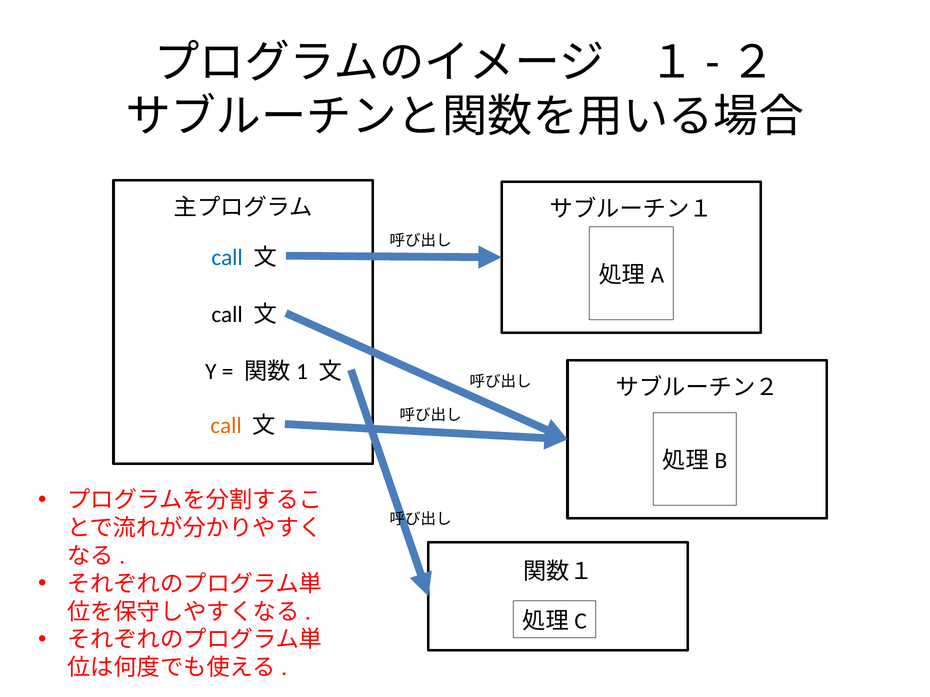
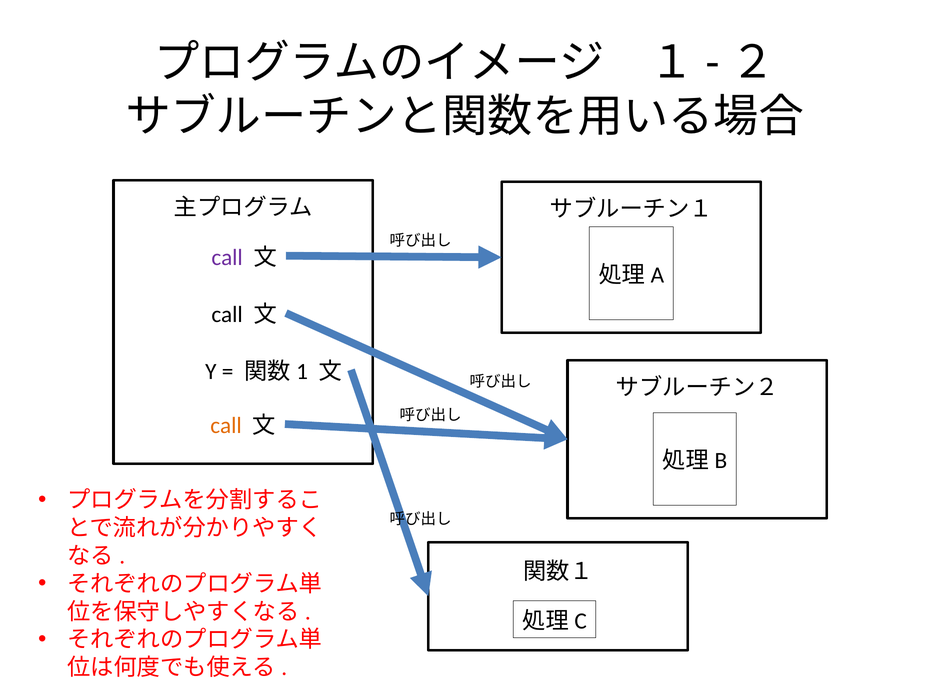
call colour: blue -> purple (227, 258)
